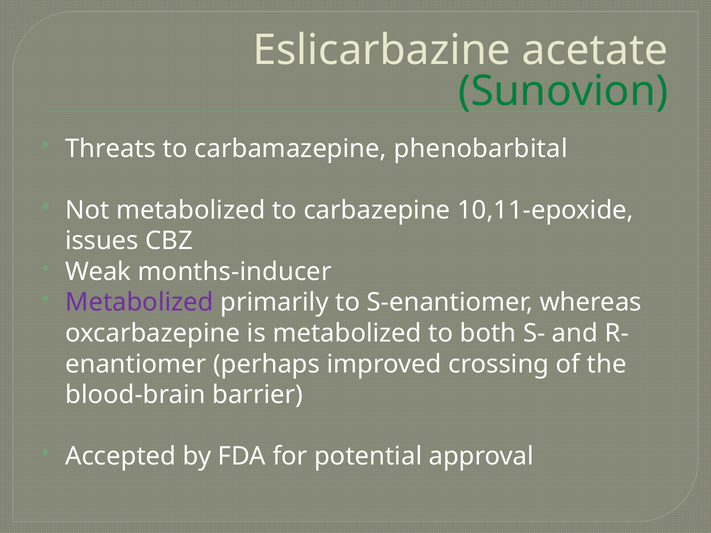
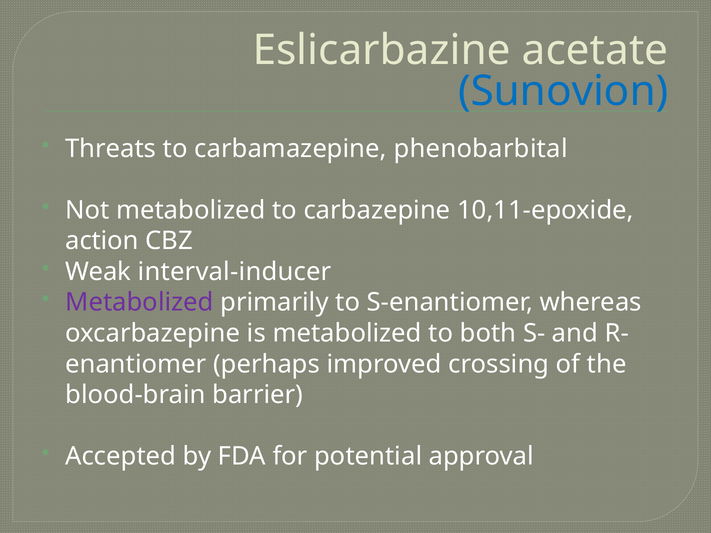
Sunovion colour: green -> blue (563, 91)
issues: issues -> action (102, 241)
months-inducer: months-inducer -> interval-inducer (235, 272)
